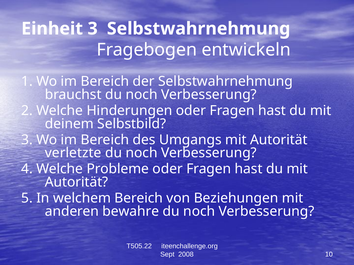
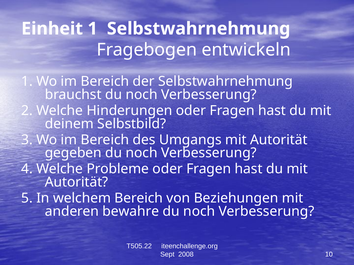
Einheit 3: 3 -> 1 (93, 29)
verletzte: verletzte -> gegeben (73, 153)
